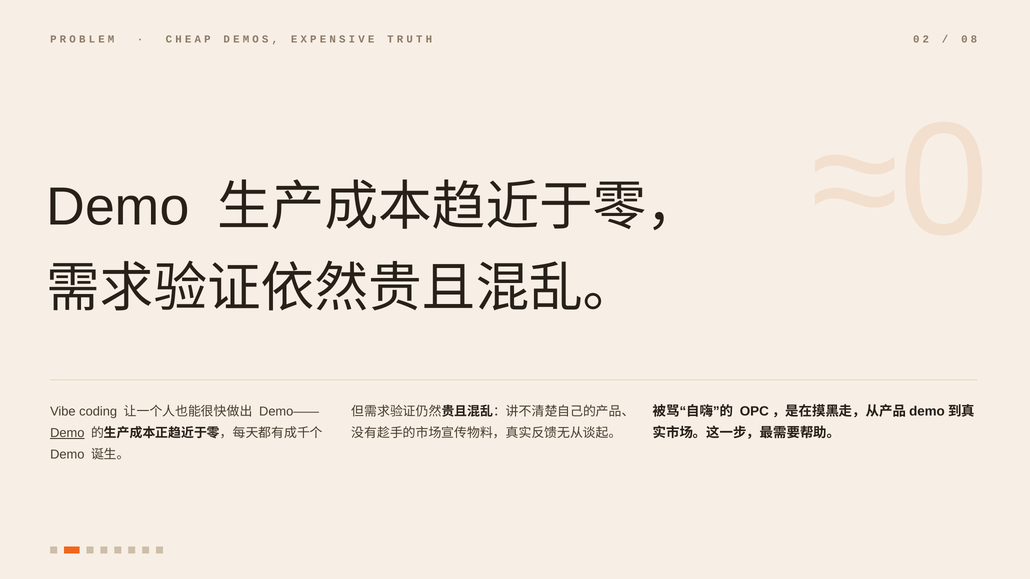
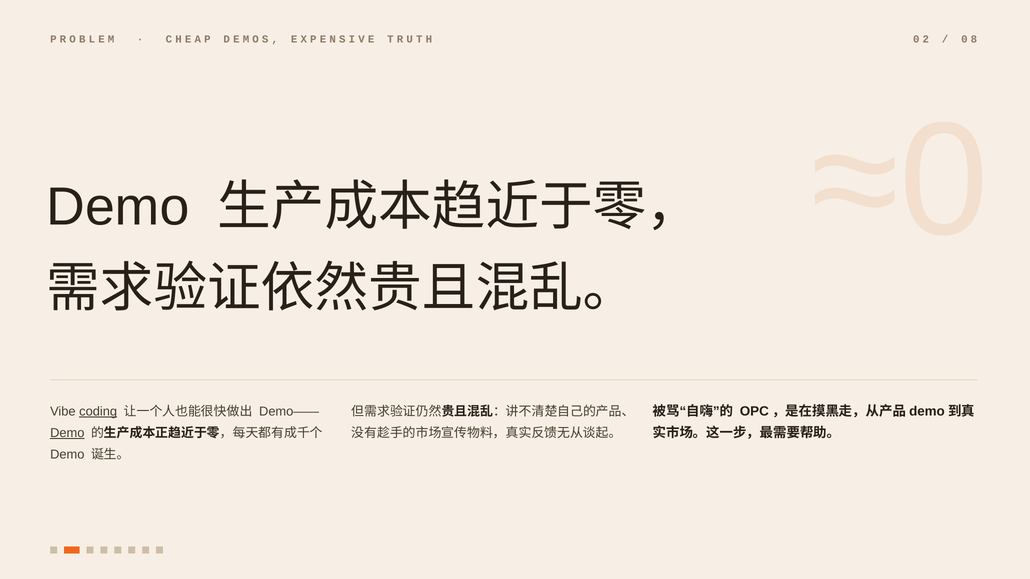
coding underline: none -> present (98, 412)
